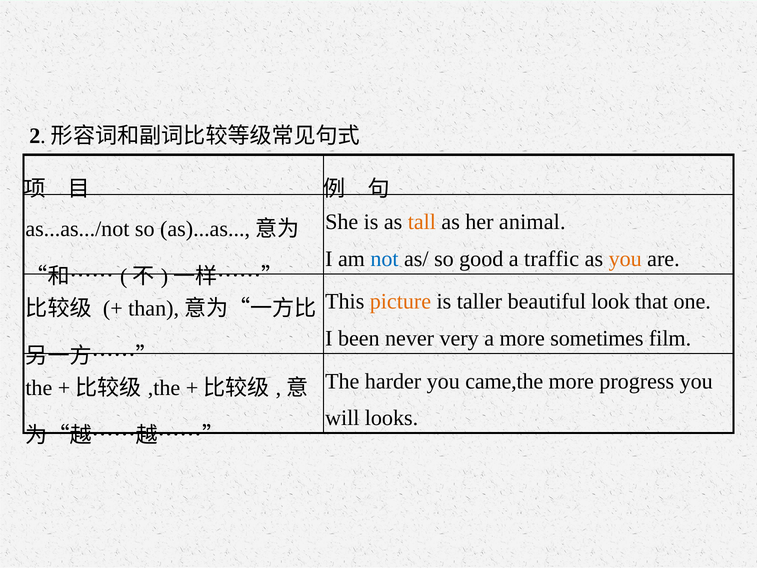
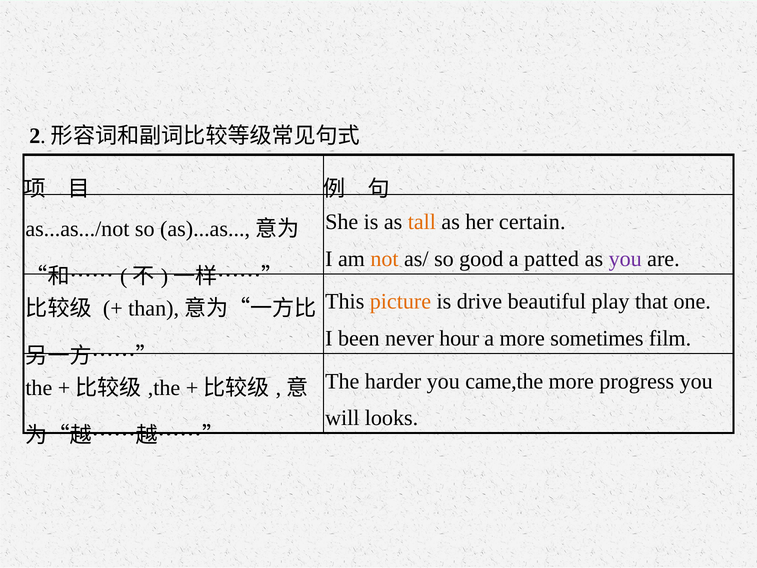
animal: animal -> certain (532, 222)
not colour: blue -> orange (384, 259)
traffic: traffic -> patted (552, 259)
you colour: orange -> purple (625, 259)
taller: taller -> drive (479, 302)
look: look -> play (611, 302)
very: very -> hour (459, 338)
